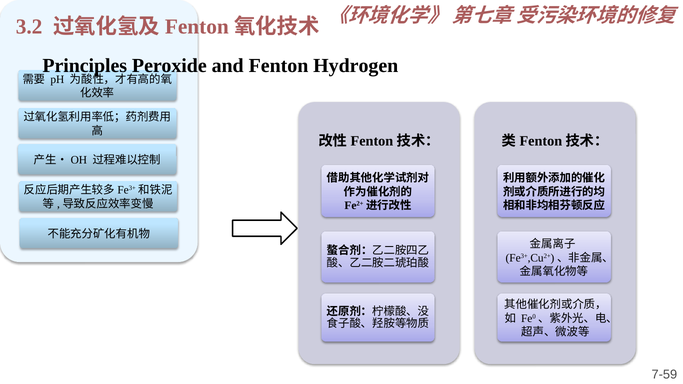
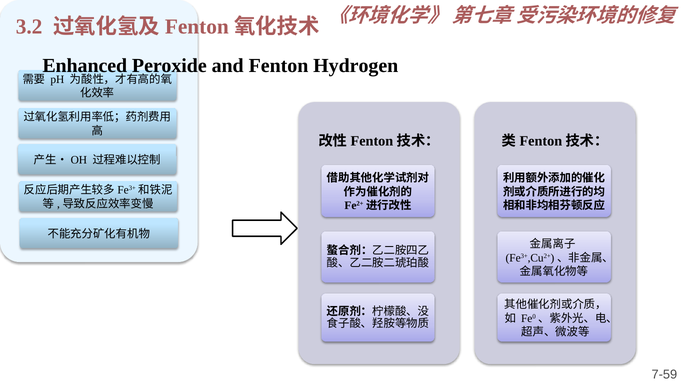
Principles: Principles -> Enhanced (85, 66)
